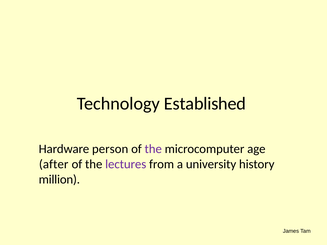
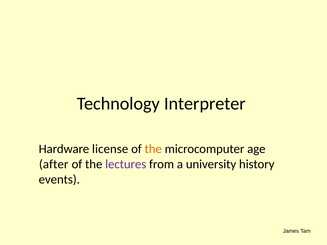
Established: Established -> Interpreter (205, 104)
person: person -> license (110, 149)
the colour: purple -> orange (153, 149)
million: million -> events (59, 180)
